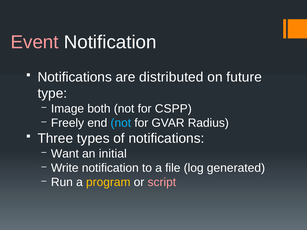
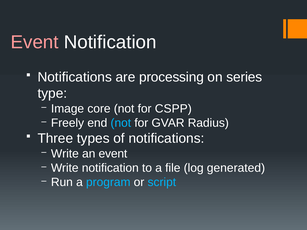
distributed: distributed -> processing (171, 77)
future: future -> series (244, 77)
both: both -> core (99, 109)
Want: Want -> Write (65, 154)
an initial: initial -> event (113, 154)
program colour: yellow -> light blue (108, 182)
script colour: pink -> light blue (162, 182)
